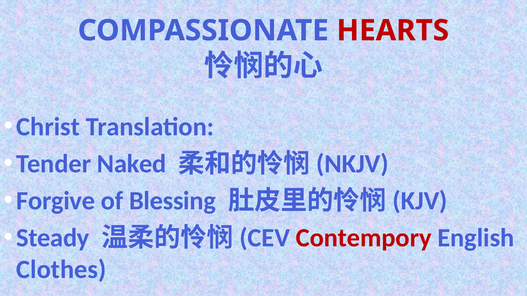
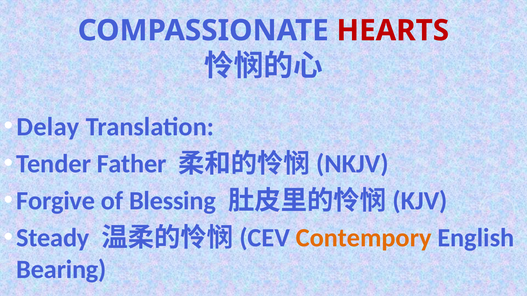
Christ: Christ -> Delay (48, 127)
Naked: Naked -> Father (132, 164)
Contempory colour: red -> orange (364, 238)
Clothes: Clothes -> Bearing (61, 270)
